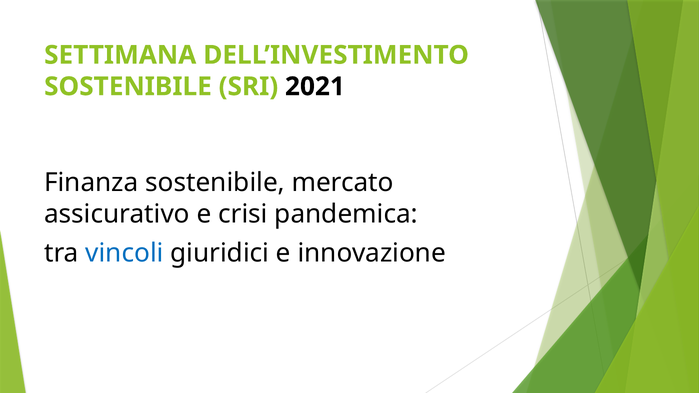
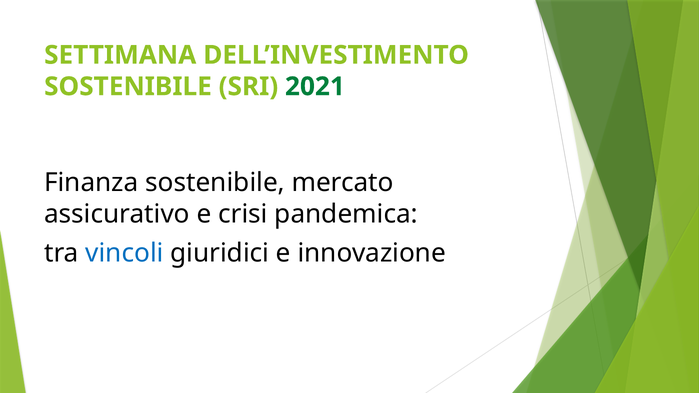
2021 colour: black -> green (315, 87)
